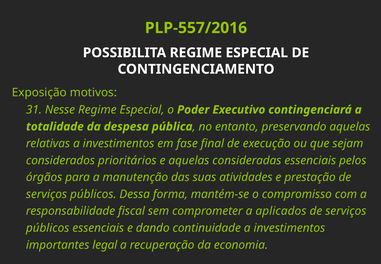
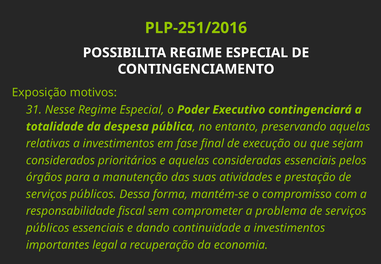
PLP-557/2016: PLP-557/2016 -> PLP-251/2016 (196, 28)
aplicados: aplicados -> problema (281, 211)
